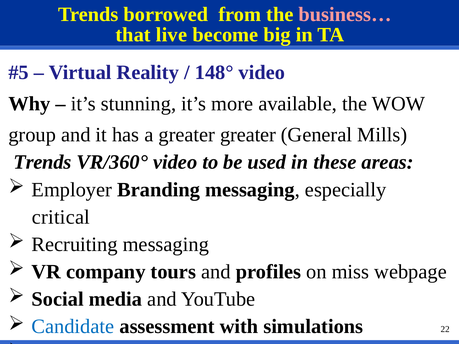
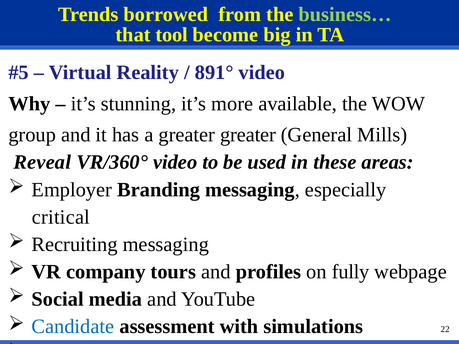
business… colour: pink -> light green (345, 15)
live: live -> tool (172, 35)
148°: 148° -> 891° (214, 72)
Trends: Trends -> Reveal (42, 162)
miss: miss -> fully (351, 272)
